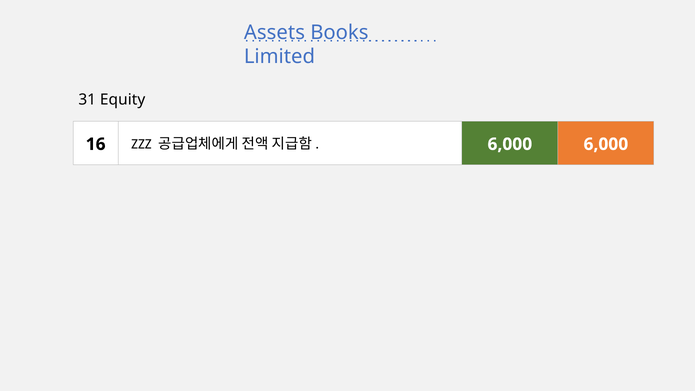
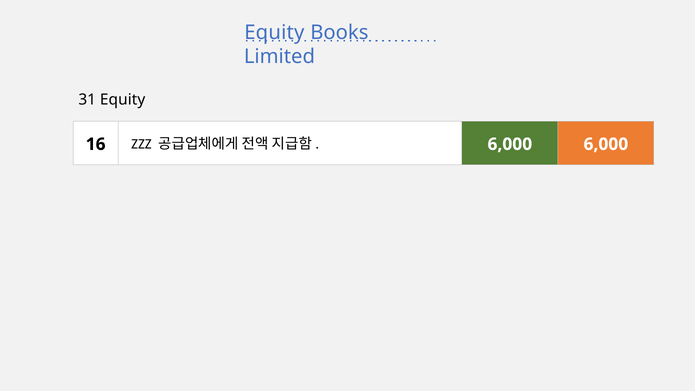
Assets: Assets -> Equity (274, 32)
